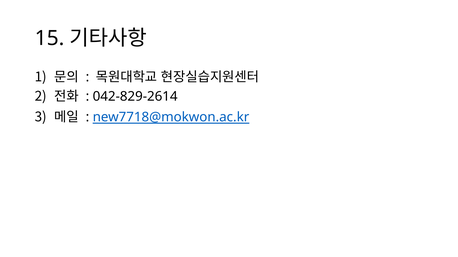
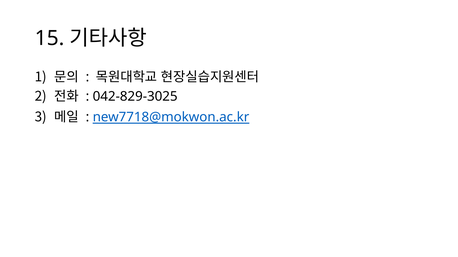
042-829-2614: 042-829-2614 -> 042-829-3025 (135, 97)
